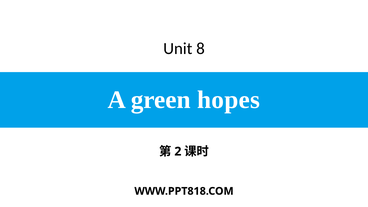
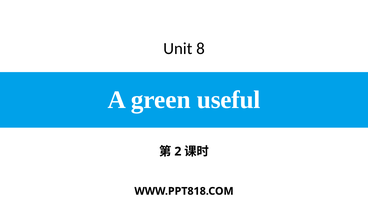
hopes: hopes -> useful (229, 100)
